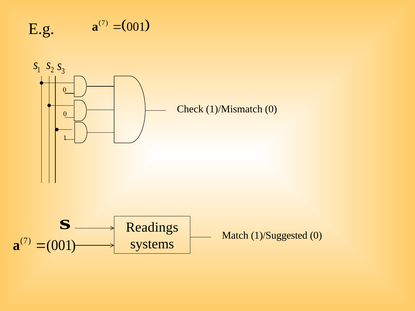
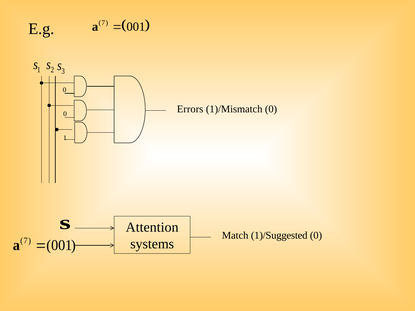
Check: Check -> Errors (190, 109)
Readings: Readings -> Attention (152, 228)
